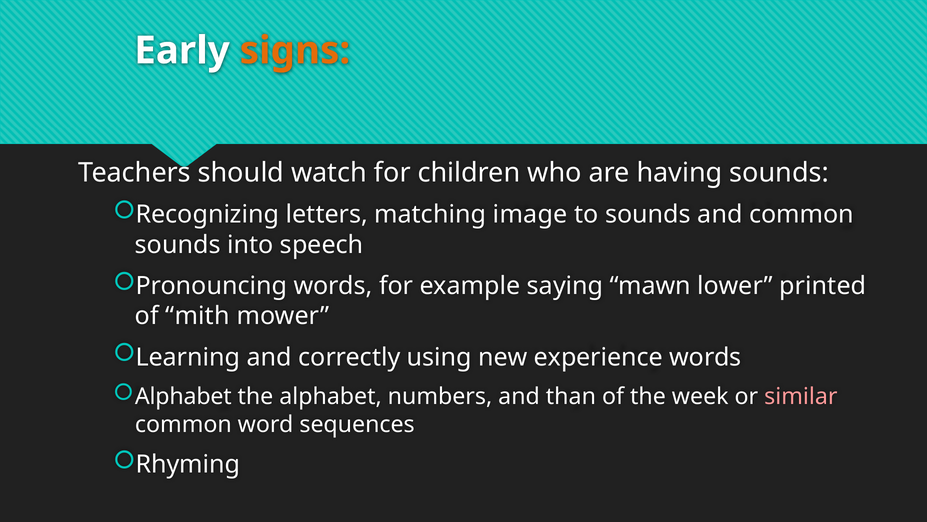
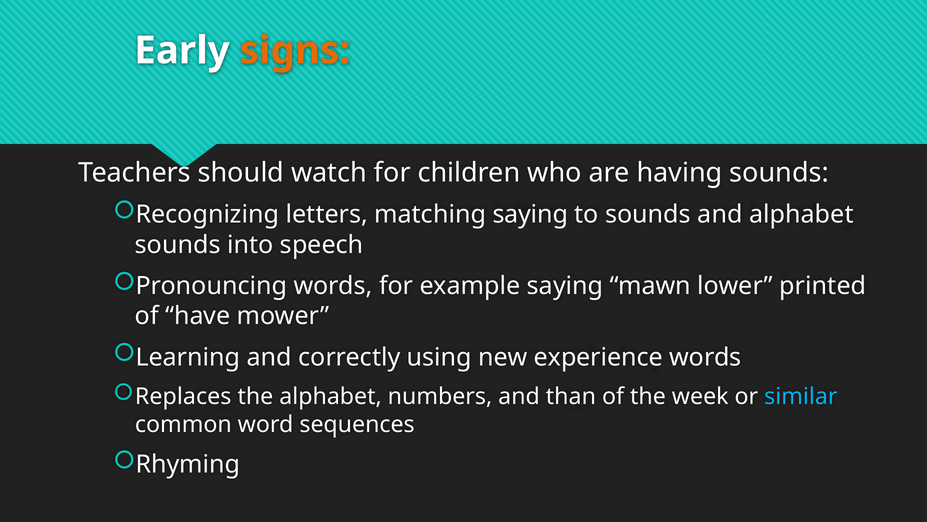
matching image: image -> saying (530, 214)
and common: common -> alphabet (801, 214)
mith: mith -> have (198, 316)
Alphabet: Alphabet -> Replaces (183, 396)
similar colour: pink -> light blue (801, 396)
